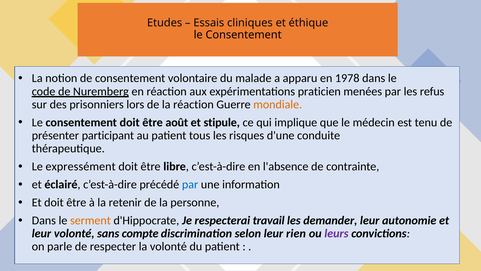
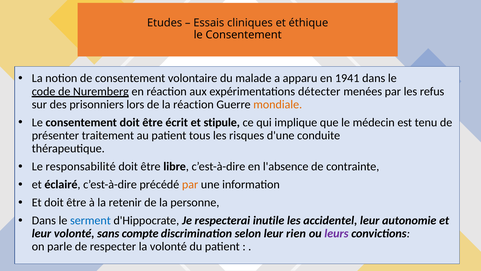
1978: 1978 -> 1941 (347, 78)
praticien: praticien -> détecter (319, 91)
août: août -> écrit (177, 122)
participant: participant -> traitement (108, 135)
expressément: expressément -> responsabilité (81, 166)
par colour: blue -> orange (190, 184)
serment colour: orange -> blue (90, 220)
travail: travail -> inutile (269, 220)
demander: demander -> accidentel (330, 220)
